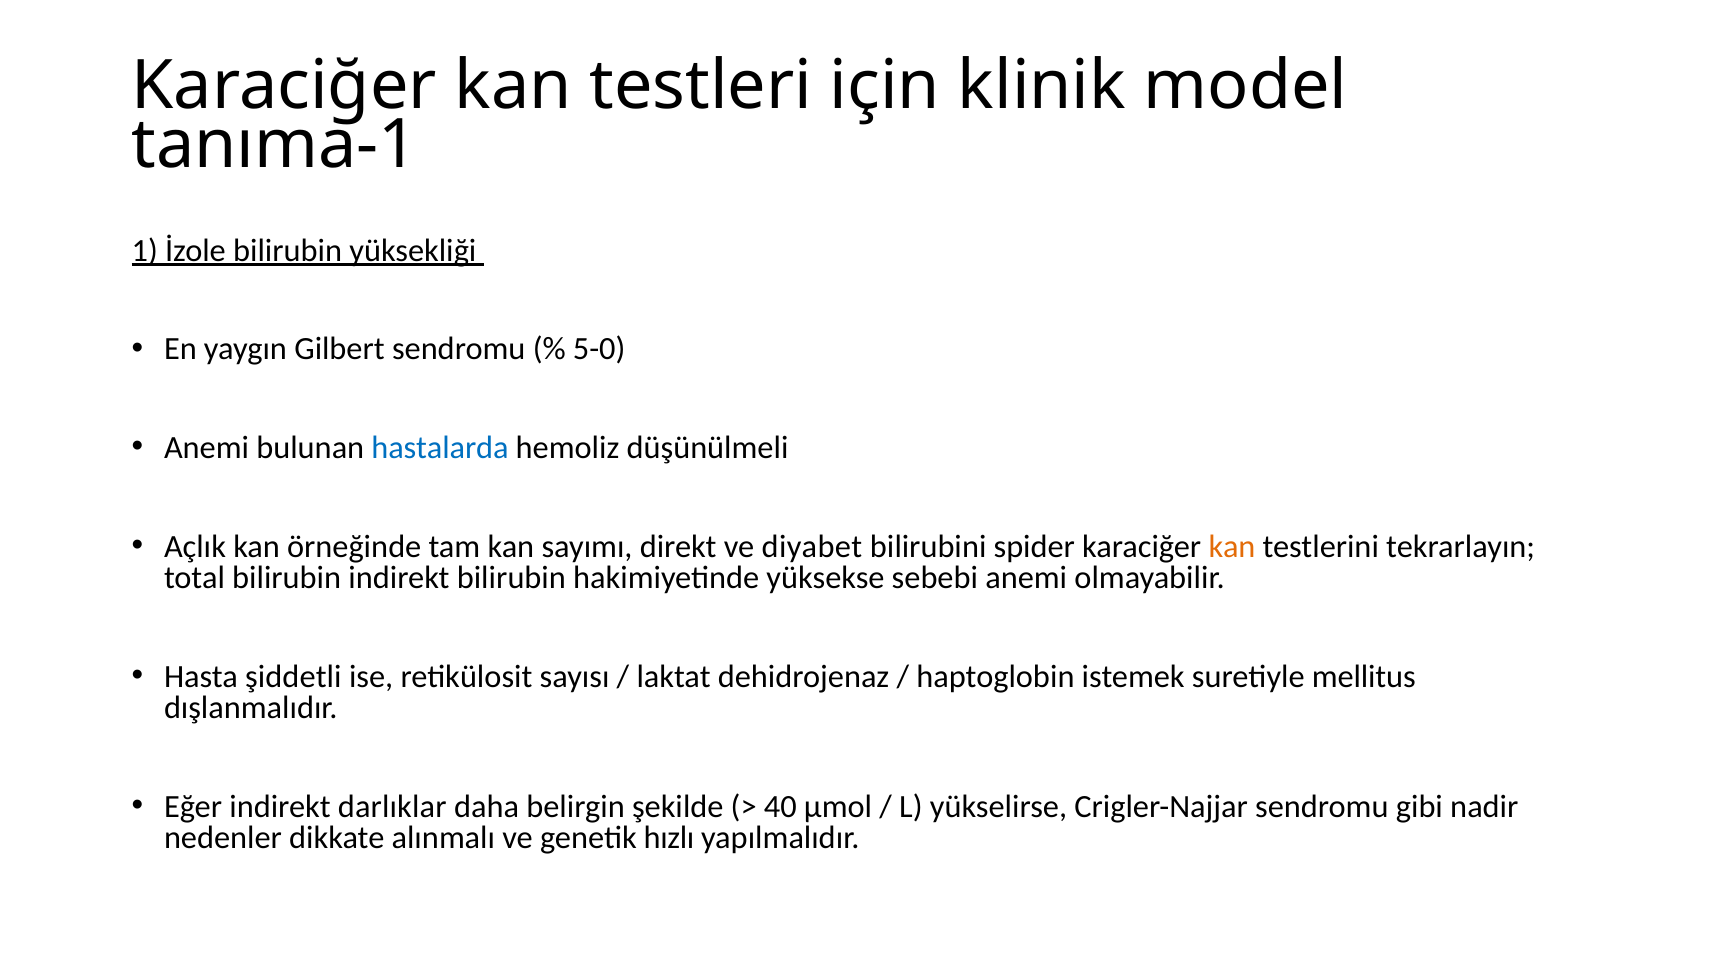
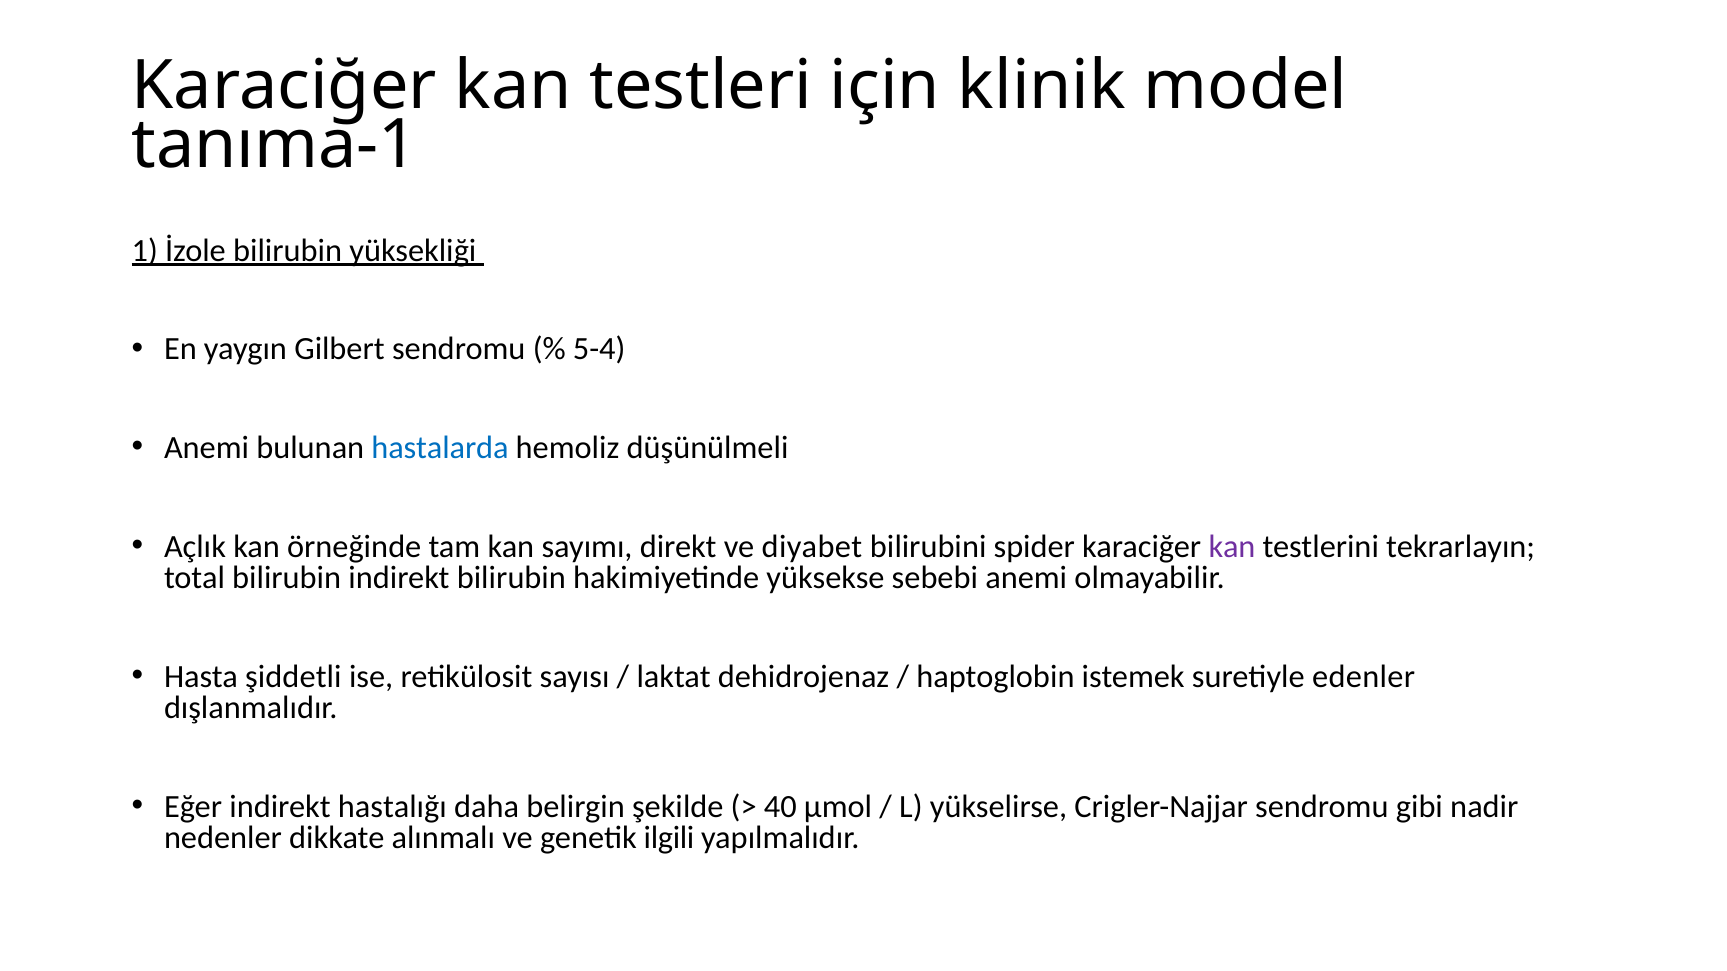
5-0: 5-0 -> 5-4 (599, 349)
kan colour: orange -> purple (1232, 547)
mellitus: mellitus -> edenler (1364, 677)
darlıklar: darlıklar -> hastalığı (392, 807)
hızlı: hızlı -> ilgili (669, 839)
